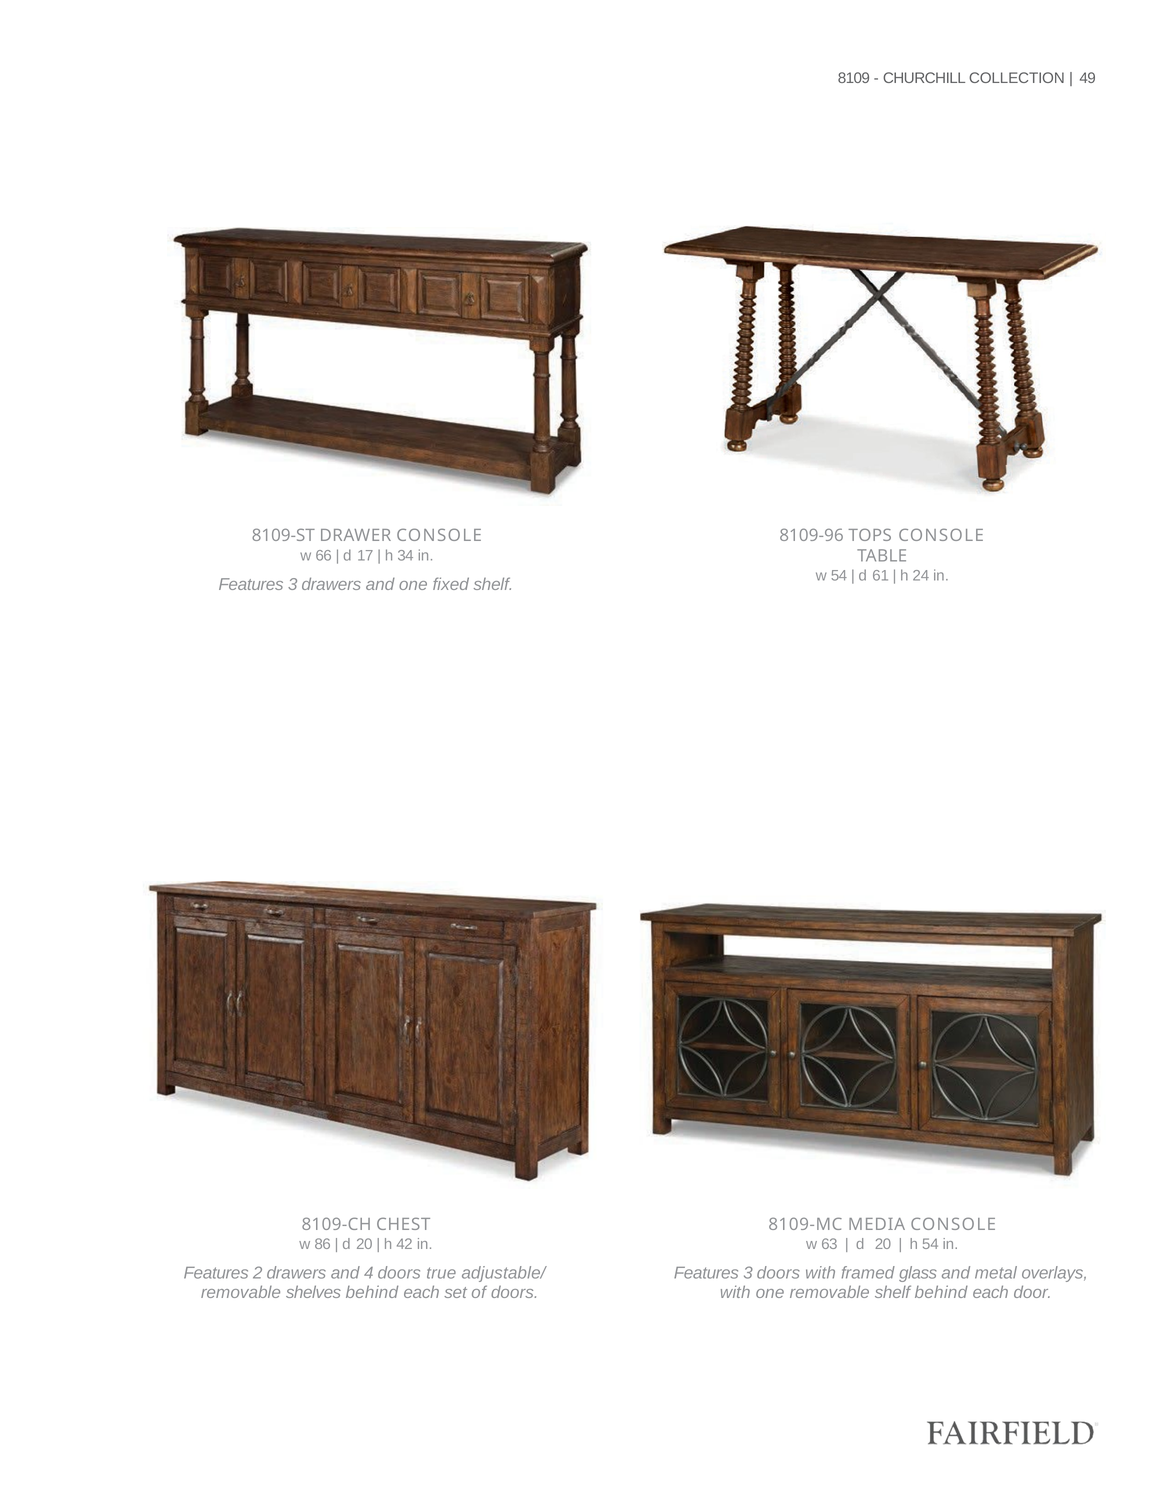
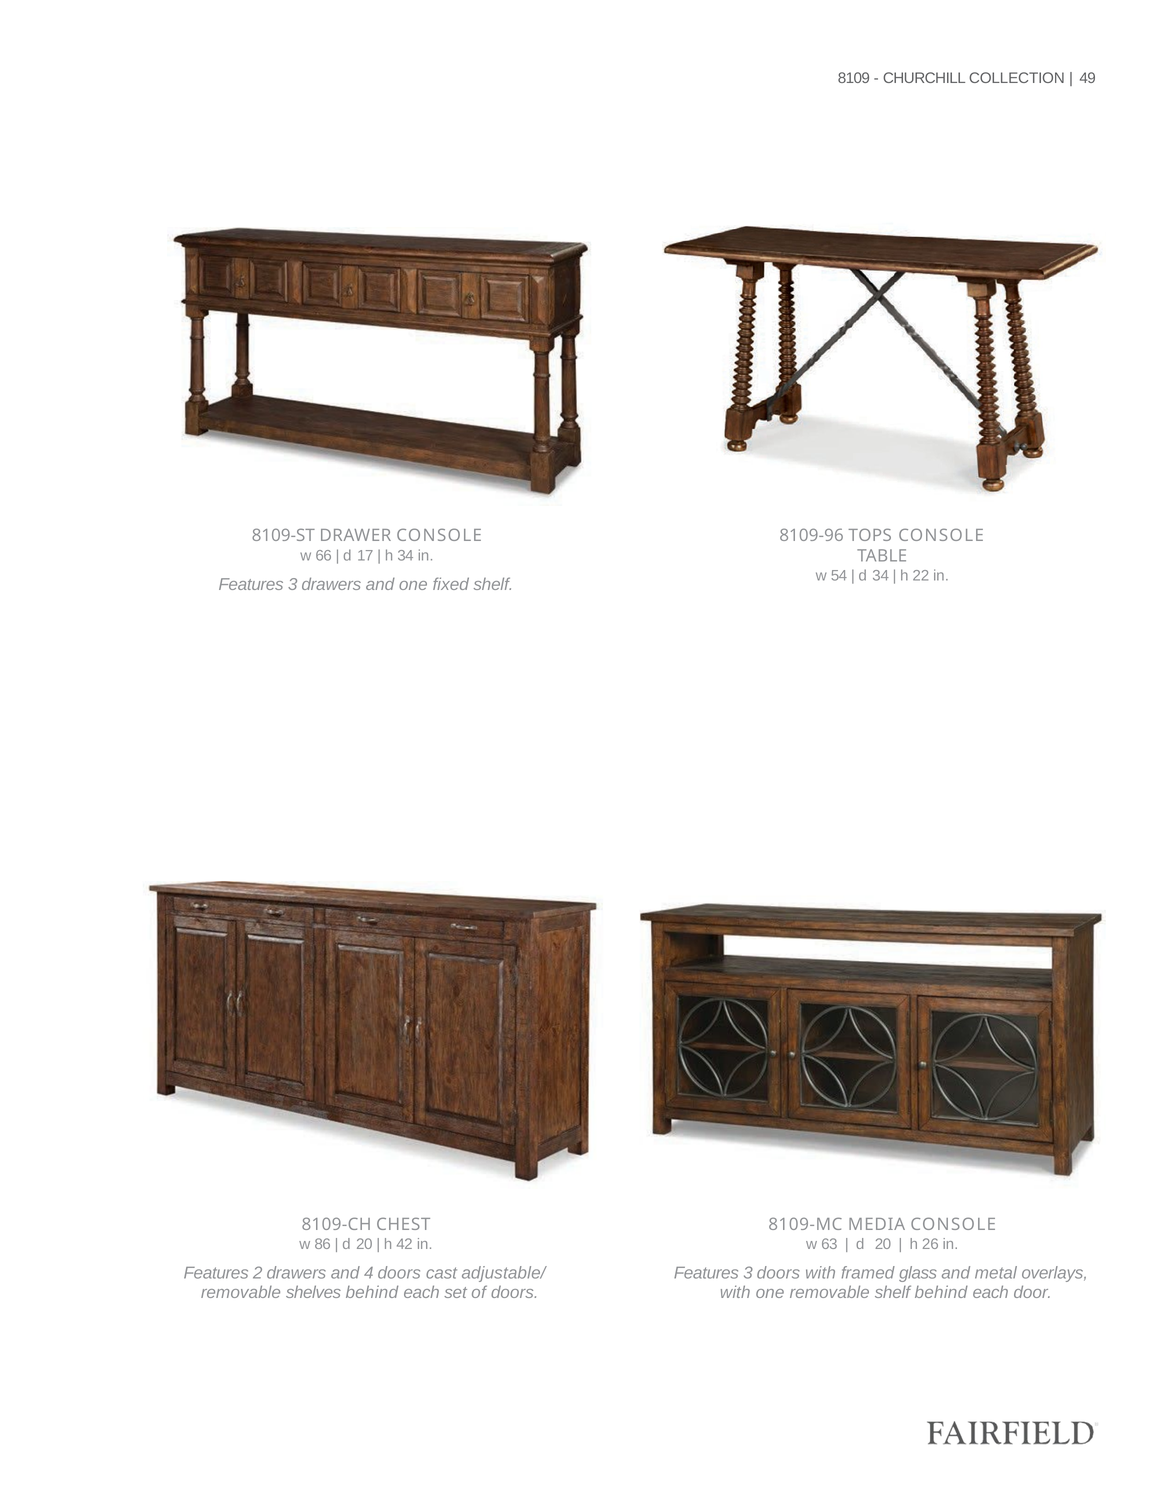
d 61: 61 -> 34 (881, 576)
24: 24 -> 22 (921, 576)
h 54: 54 -> 26 (930, 1245)
true: true -> cast (441, 1274)
